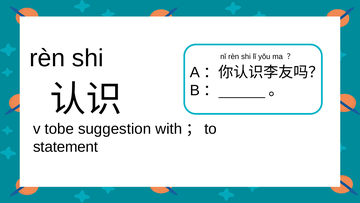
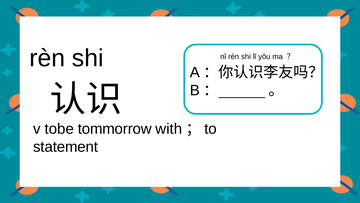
suggestion: suggestion -> tommorrow (115, 129)
